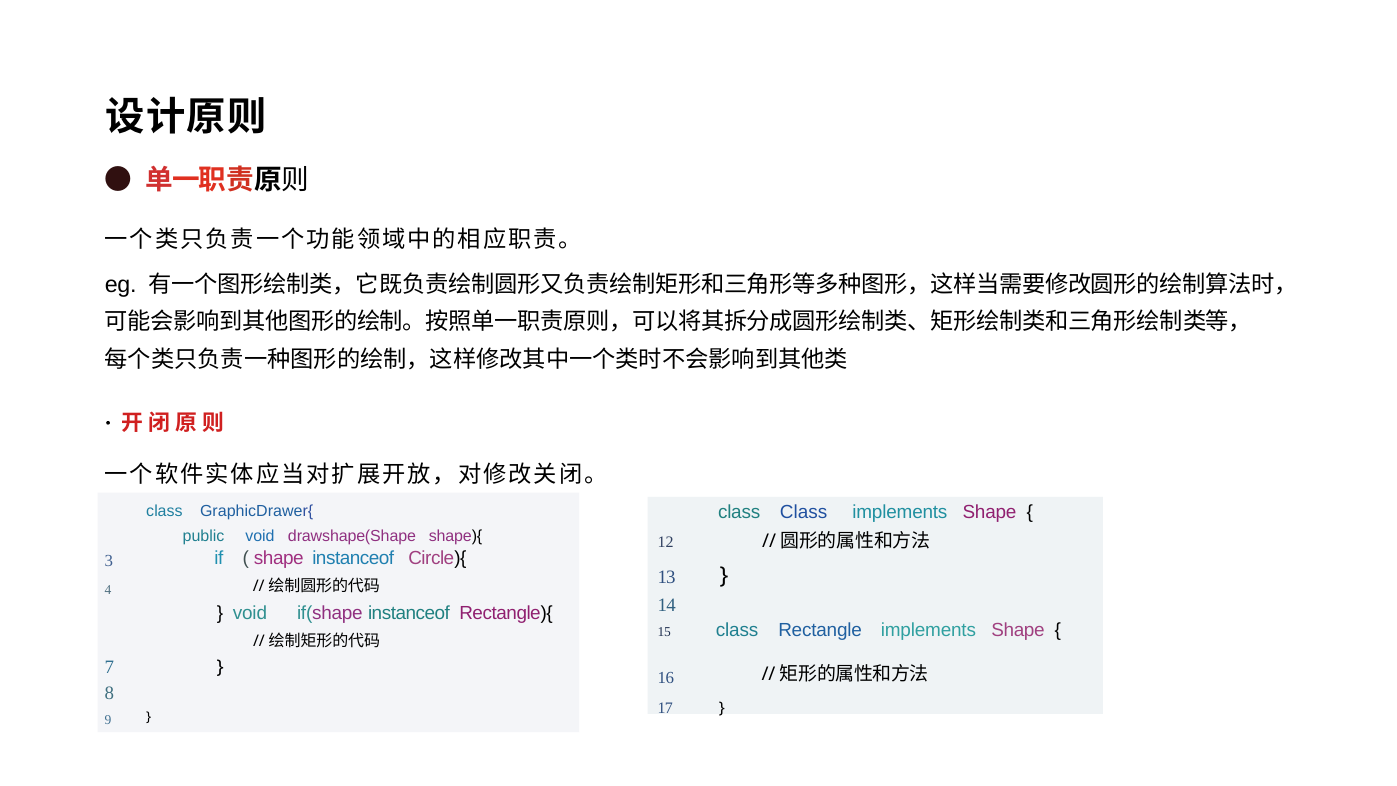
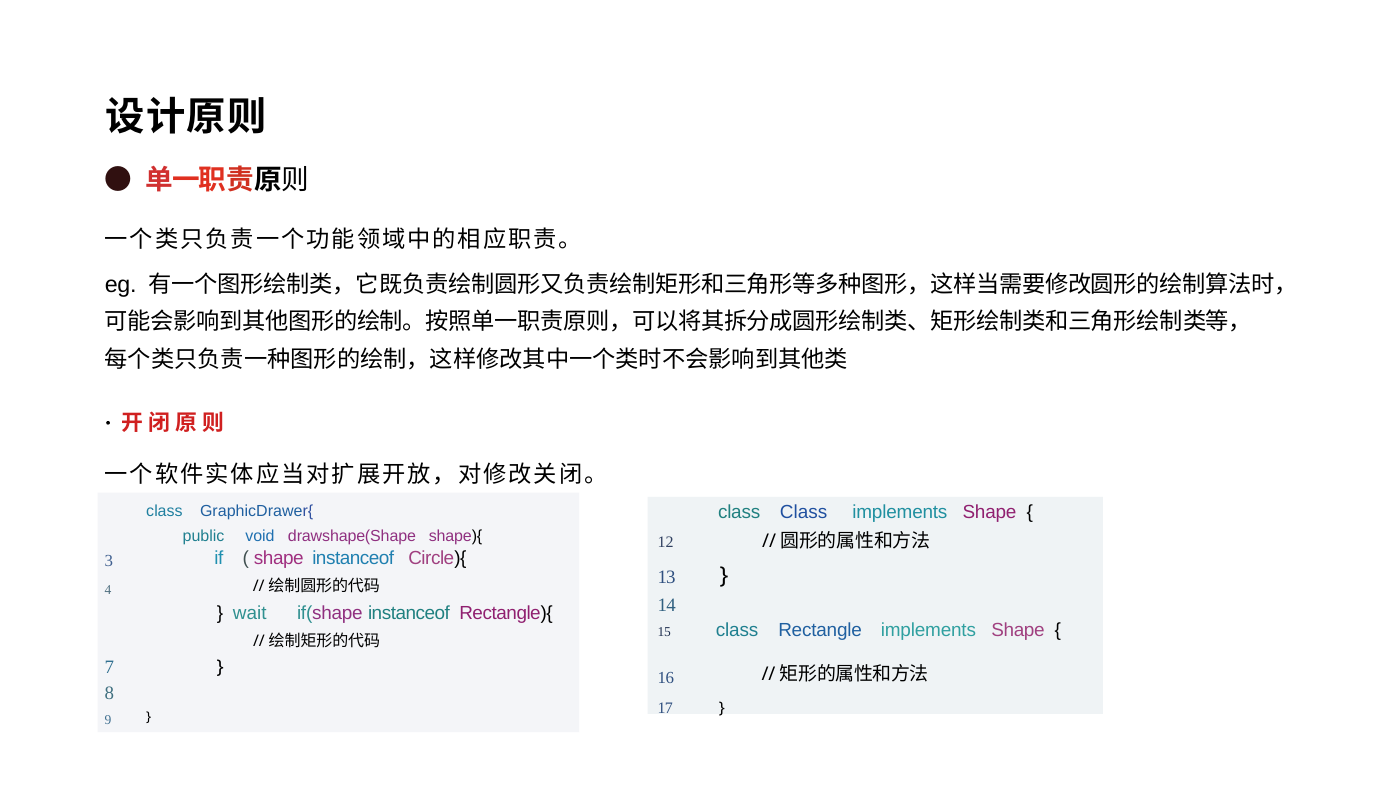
void: void -> wait (250, 613)
